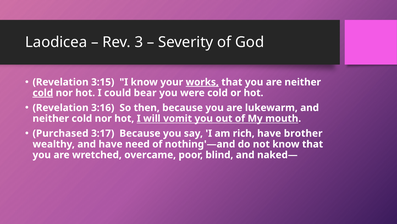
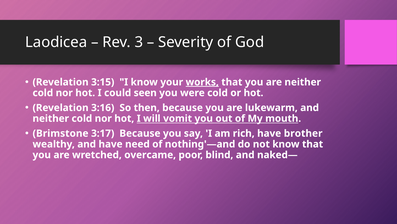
cold underline: present -> none (43, 93)
bear: bear -> seen (145, 93)
Purchased: Purchased -> Brimstone (61, 133)
